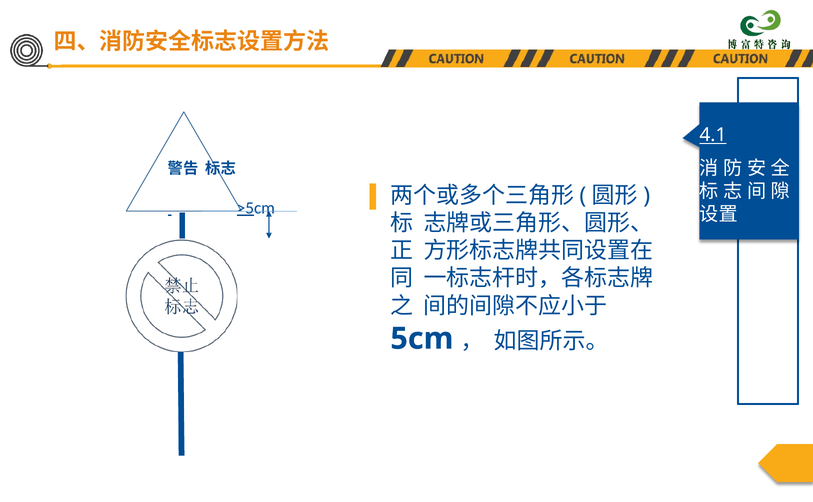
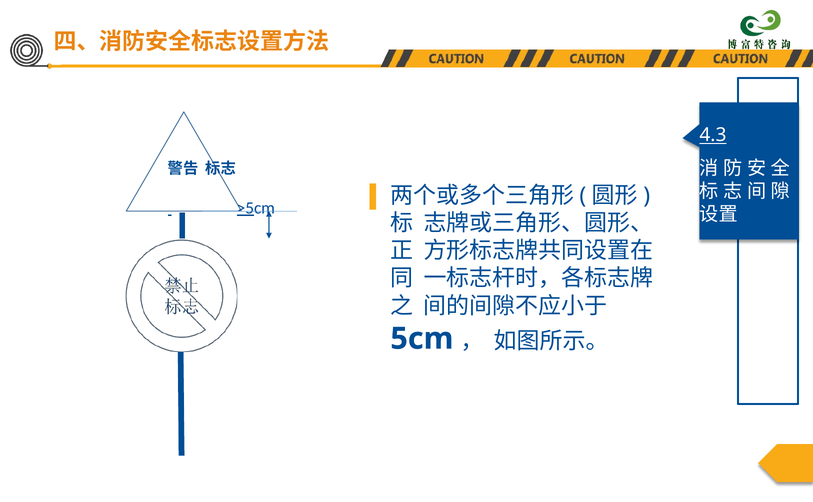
4.1: 4.1 -> 4.3 (713, 135)
